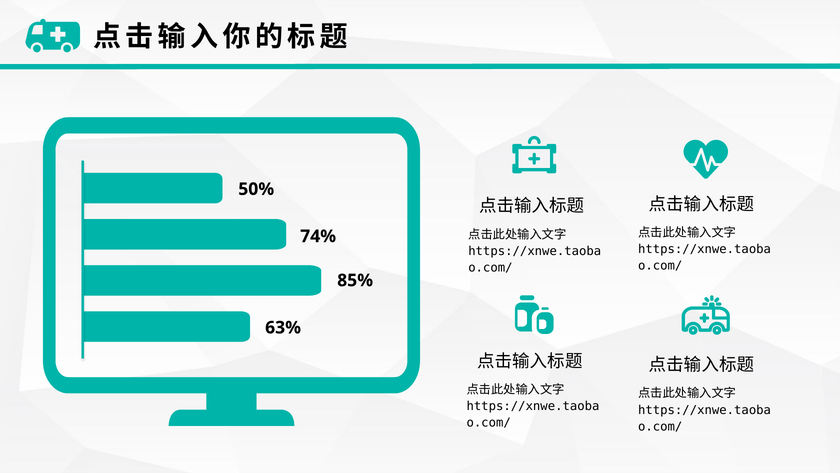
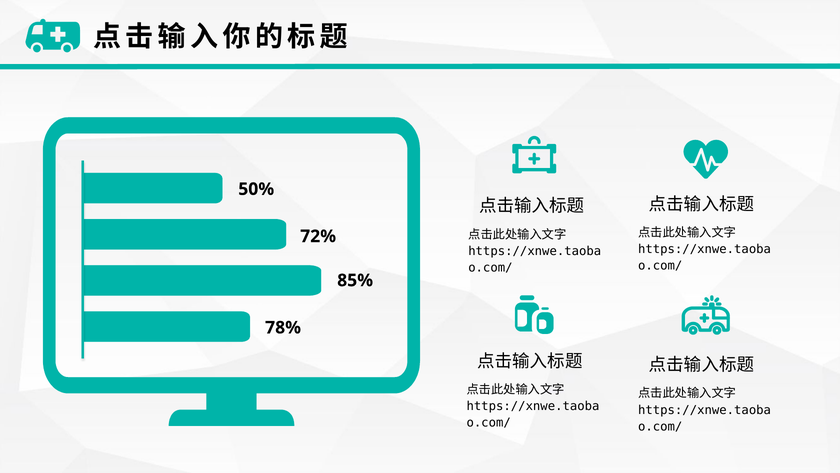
74%: 74% -> 72% (318, 236)
63%: 63% -> 78% (283, 327)
